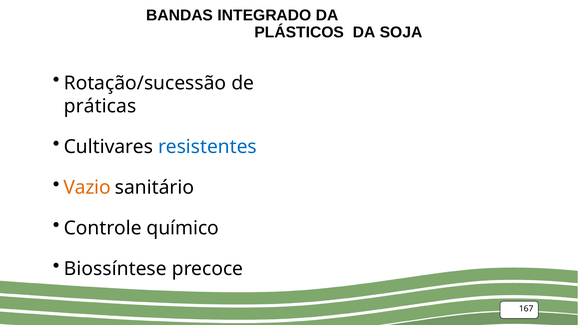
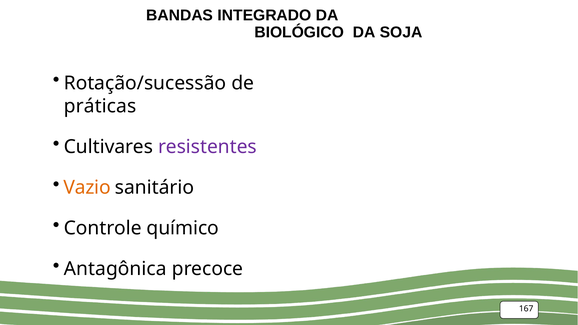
PLÁSTICOS: PLÁSTICOS -> BIOLÓGICO (299, 32)
resistentes colour: blue -> purple (207, 147)
Biossíntese: Biossíntese -> Antagônica (115, 269)
